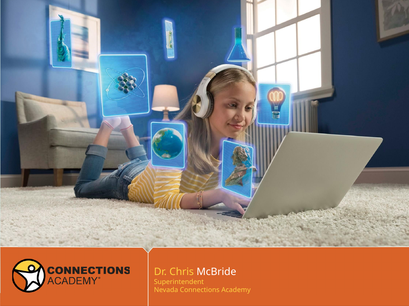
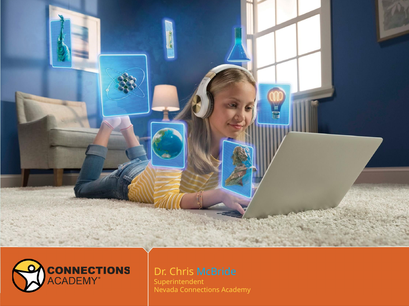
McBride colour: white -> light blue (216, 273)
